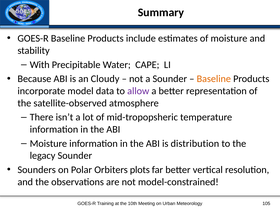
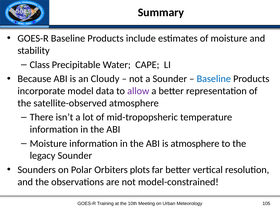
With: With -> Class (40, 65)
Baseline colour: orange -> blue (214, 79)
is distribution: distribution -> atmosphere (195, 143)
